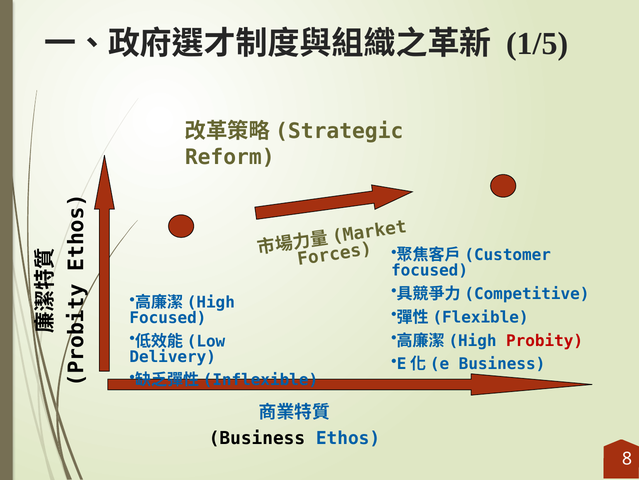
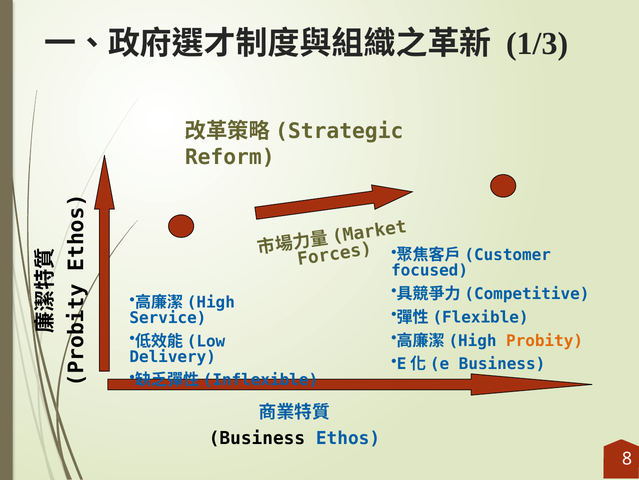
1/5: 1/5 -> 1/3 (537, 44)
Focused: Focused -> Service (168, 318)
Probity colour: red -> orange (545, 340)
